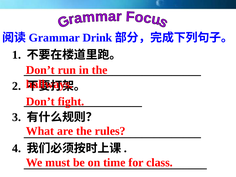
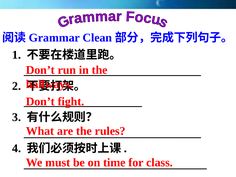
Drink: Drink -> Clean (97, 38)
